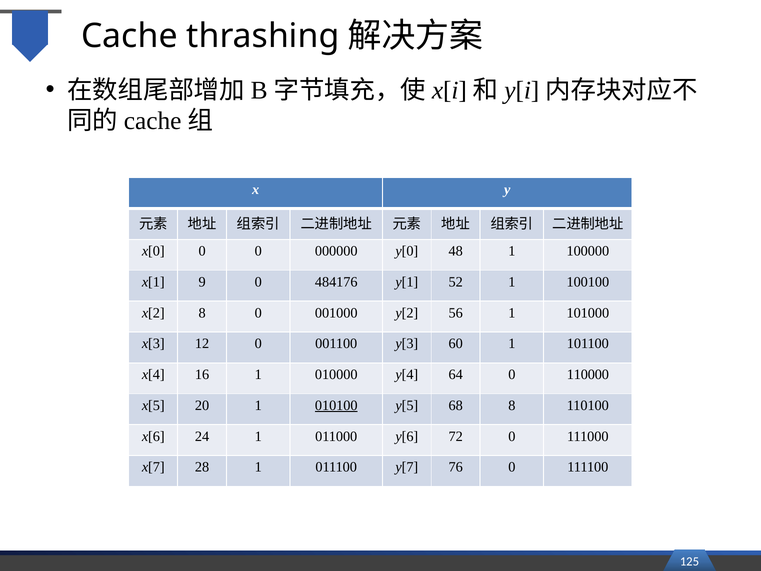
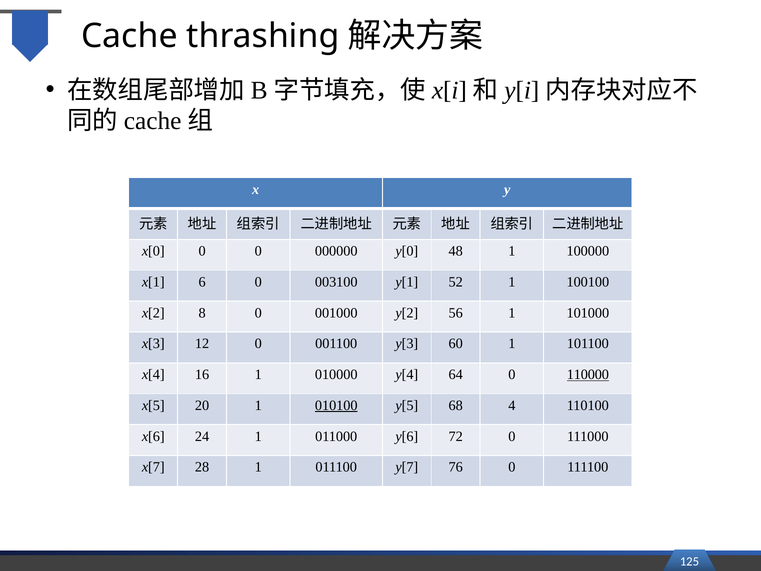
9: 9 -> 6 (202, 282)
484176: 484176 -> 003100 (336, 282)
110000 underline: none -> present (588, 374)
68 8: 8 -> 4 (512, 405)
